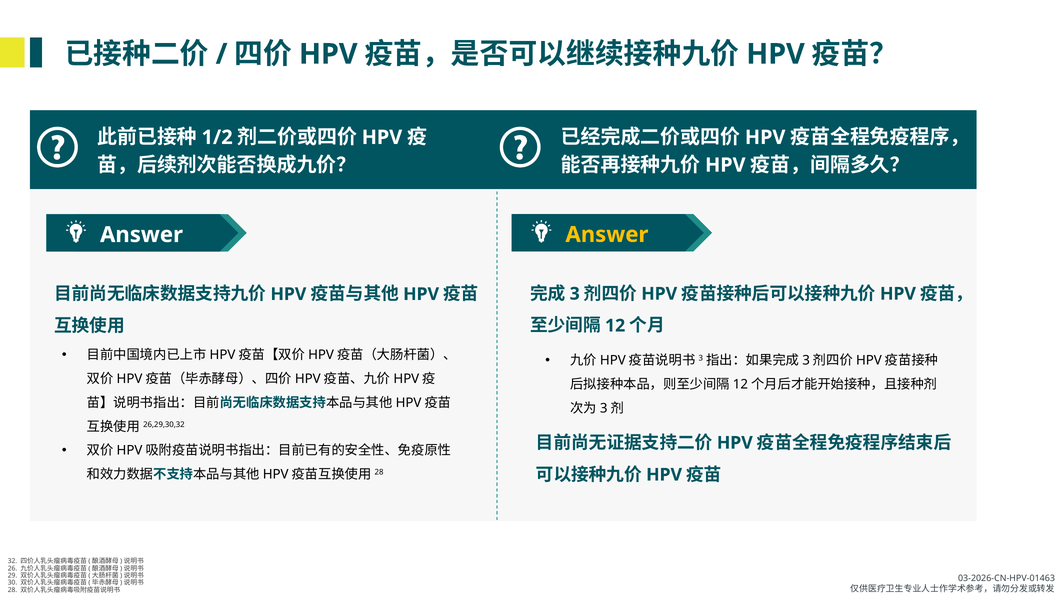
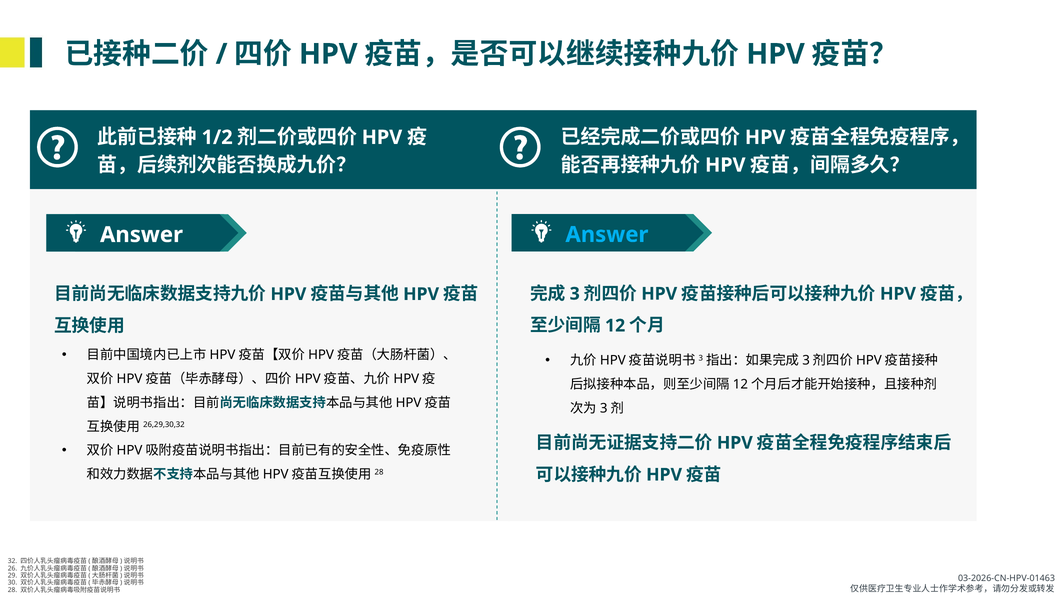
Answer colour: yellow -> light blue (607, 235)
